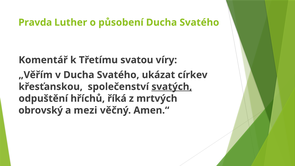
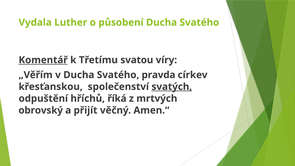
Pravda: Pravda -> Vydala (35, 22)
Komentář underline: none -> present (43, 60)
ukázat: ukázat -> pravda (158, 75)
mezi: mezi -> přijít (86, 110)
